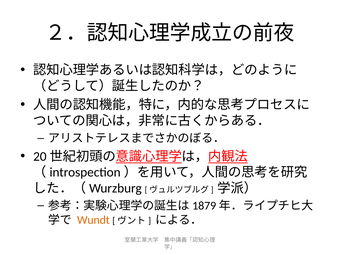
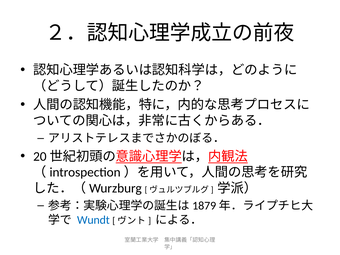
Wundt colour: orange -> blue (93, 220)
